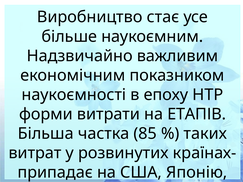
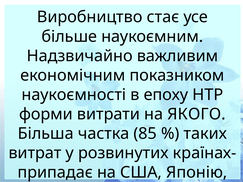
ЕТАПІВ: ЕТАПІВ -> ЯКОГО (196, 114)
